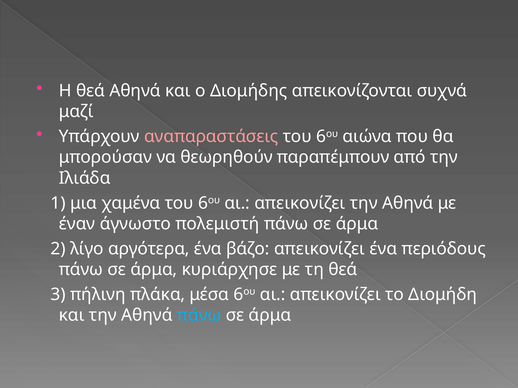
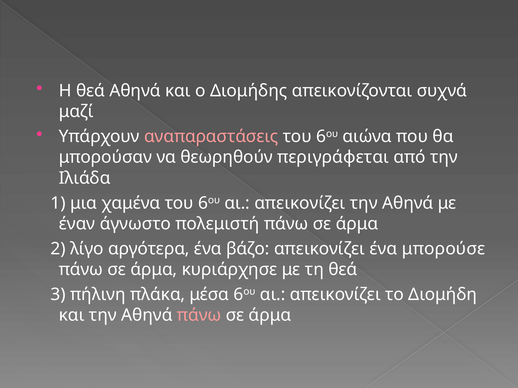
παραπέμπουν: παραπέμπουν -> περιγράφεται (333, 157)
περιόδους: περιόδους -> μπορούσε (444, 249)
πάνω colour: light blue -> pink (199, 316)
